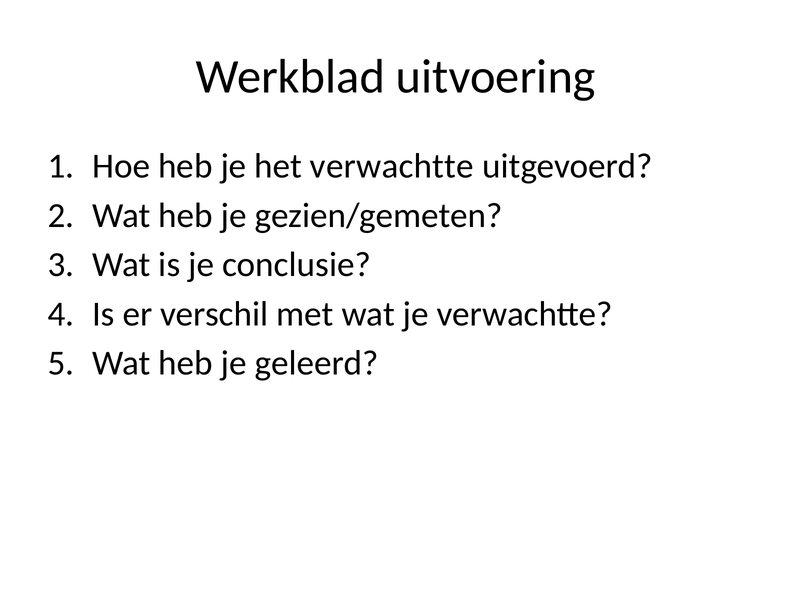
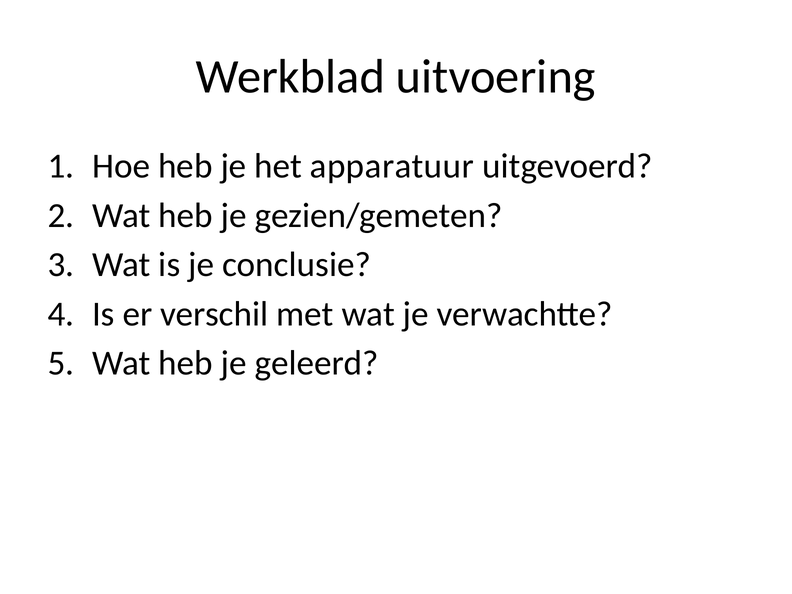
het verwachtte: verwachtte -> apparatuur (392, 166)
